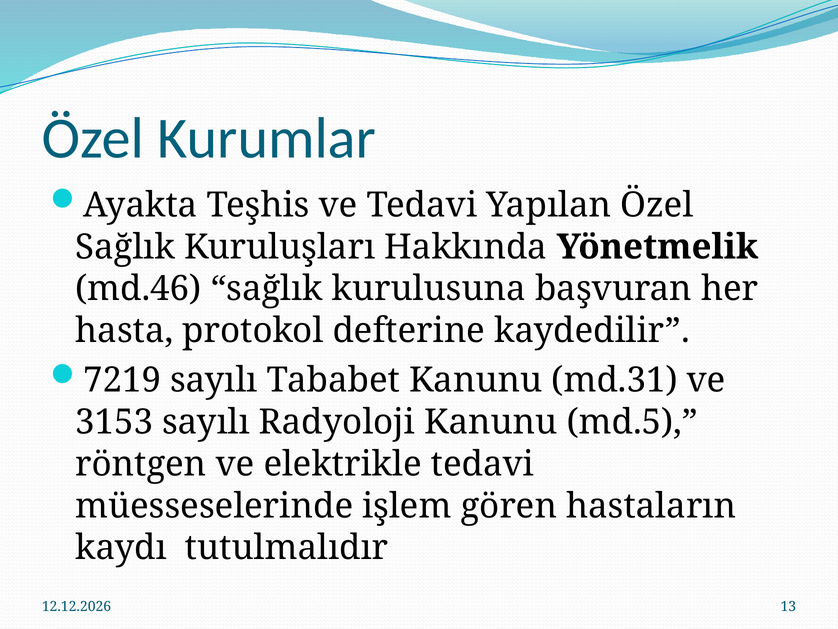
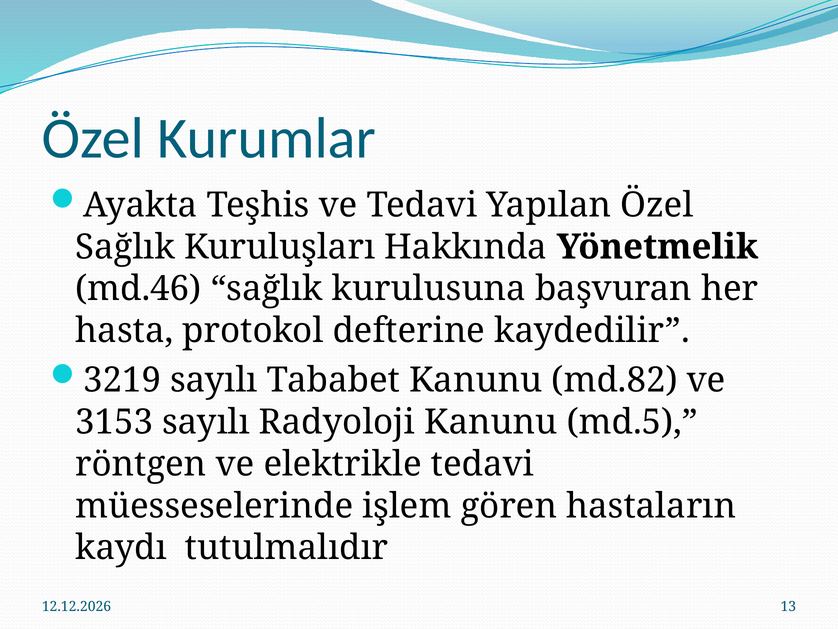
7219: 7219 -> 3219 (122, 380)
md.31: md.31 -> md.82 (615, 380)
